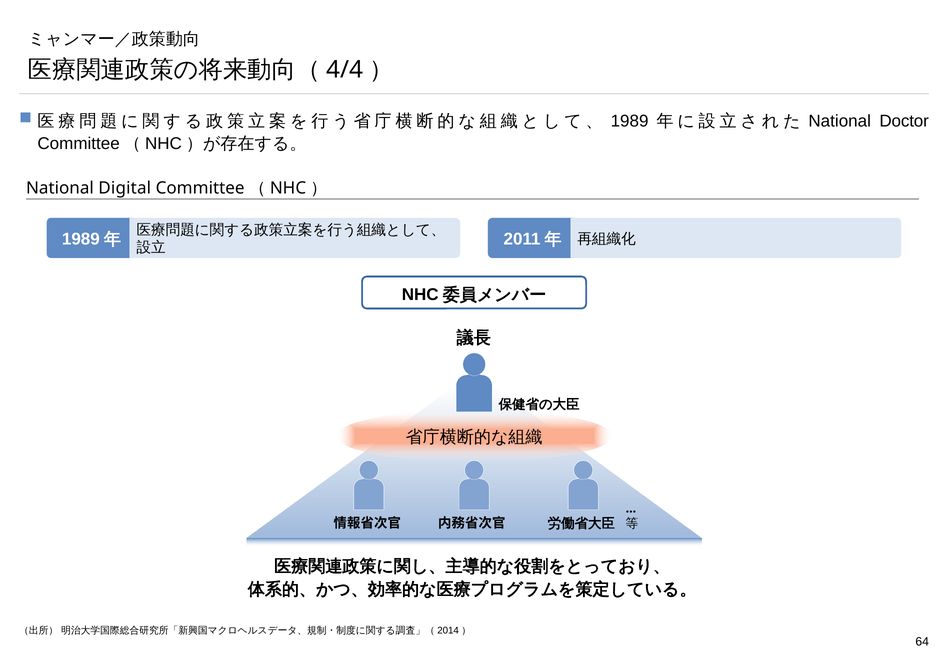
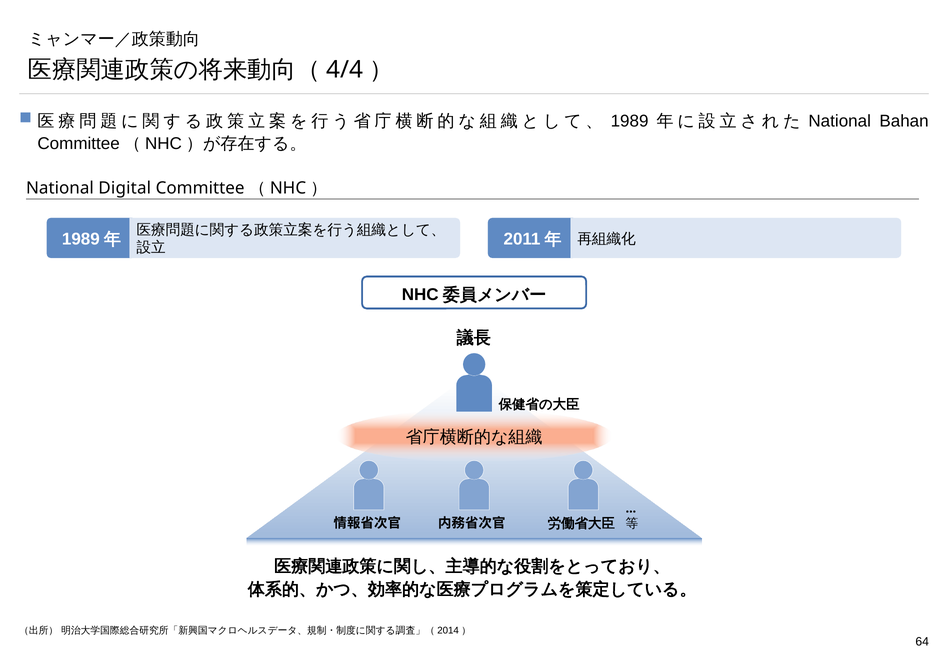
Doctor: Doctor -> Bahan (904, 121)
